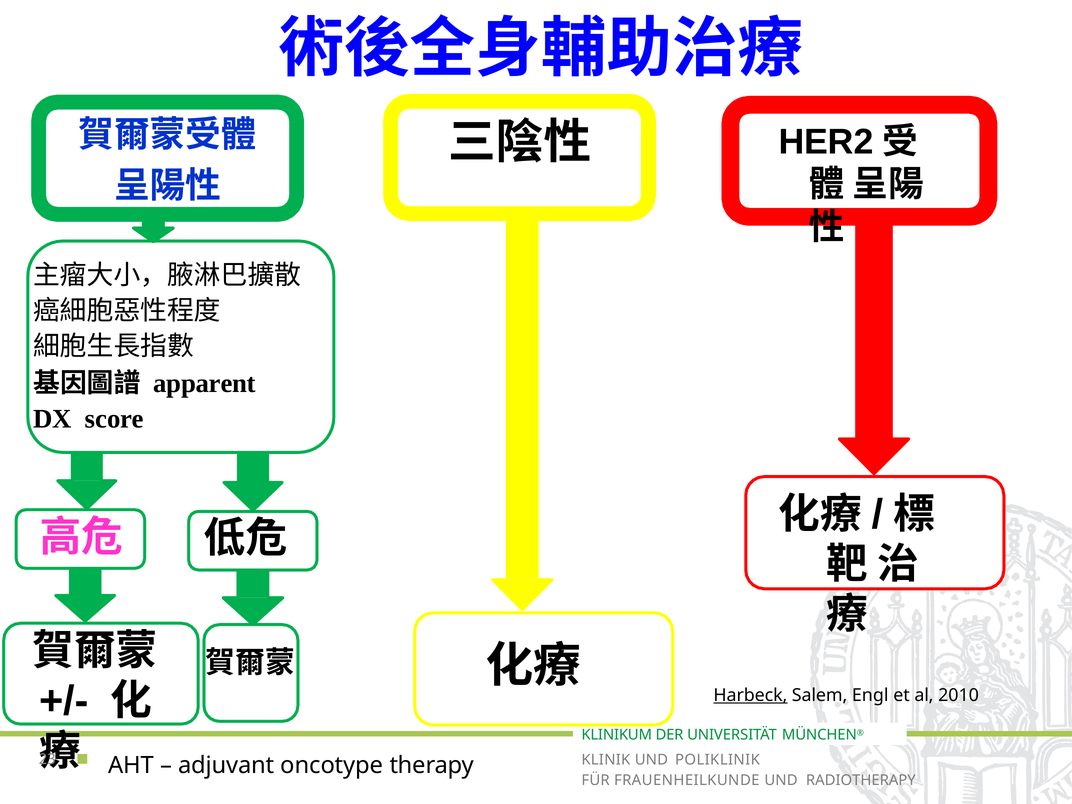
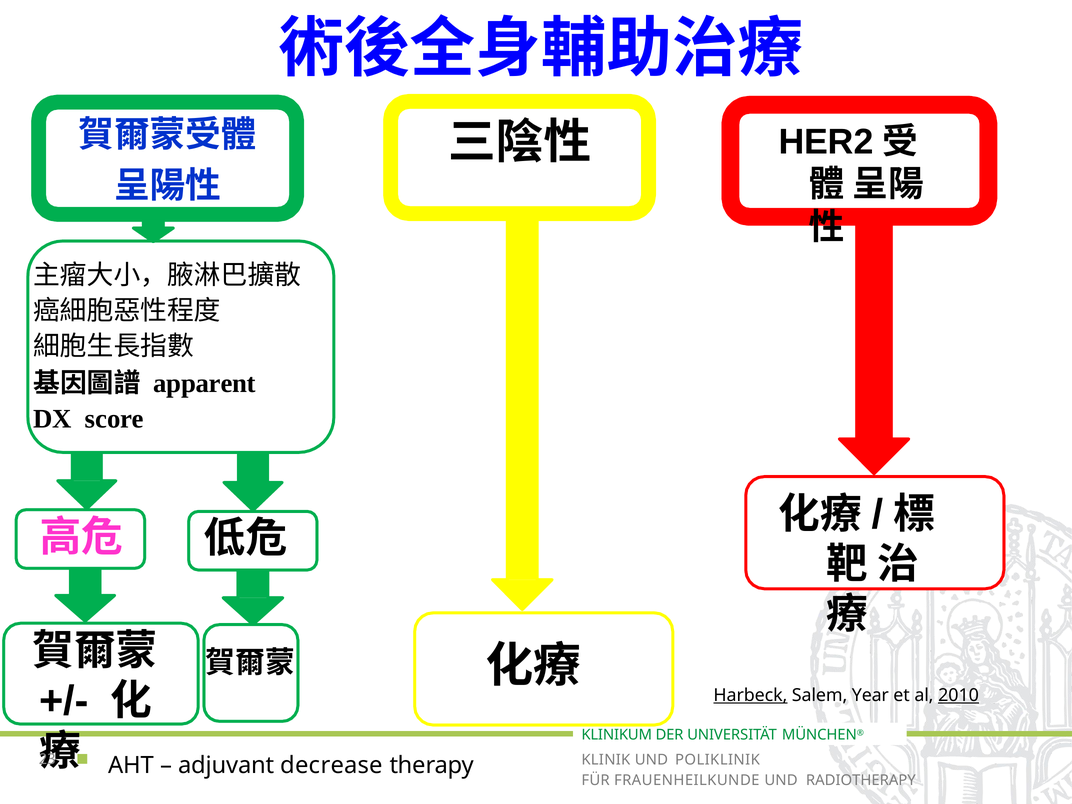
Engl: Engl -> Year (870, 695)
2010 underline: none -> present (959, 695)
oncotype: oncotype -> decrease (332, 765)
